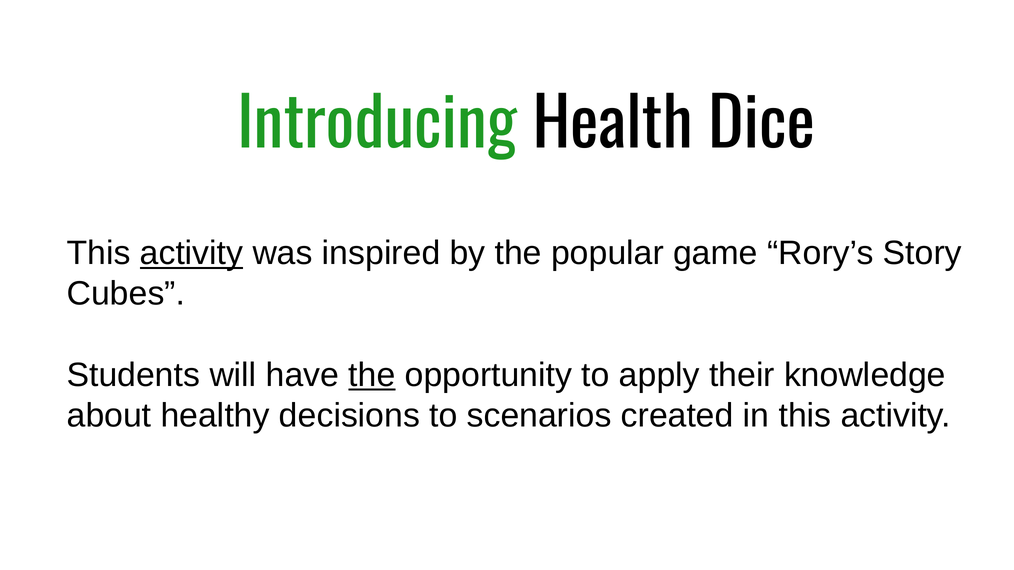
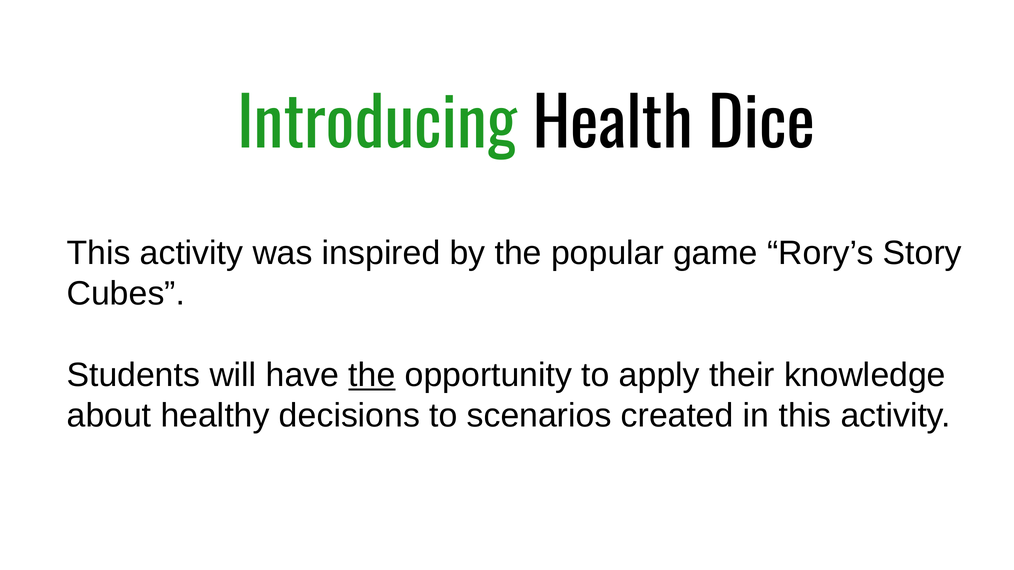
activity underline: present -> none (192, 253)
